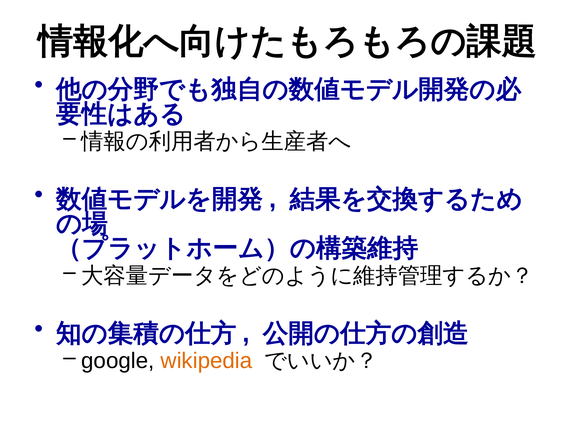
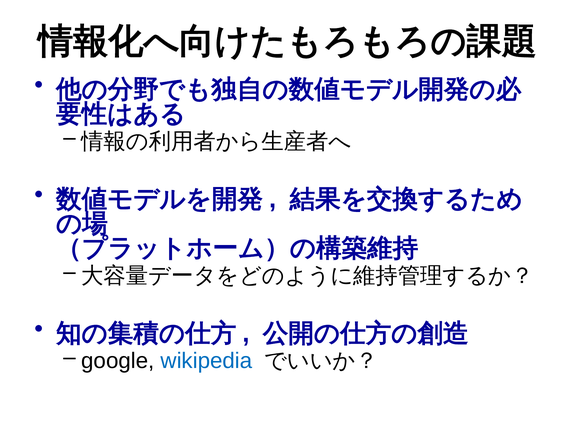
wikipedia colour: orange -> blue (206, 361)
